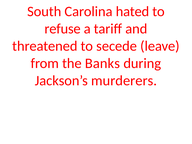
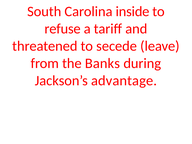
hated: hated -> inside (133, 12)
murderers: murderers -> advantage (124, 81)
